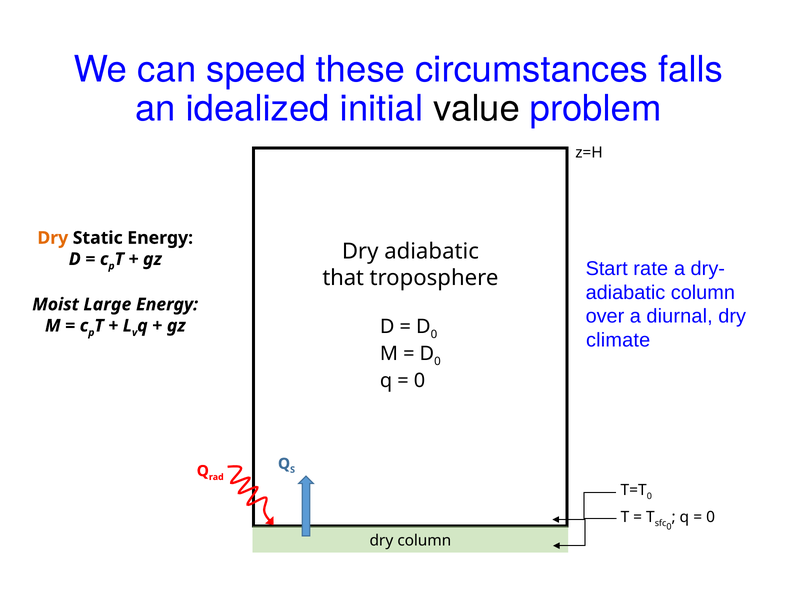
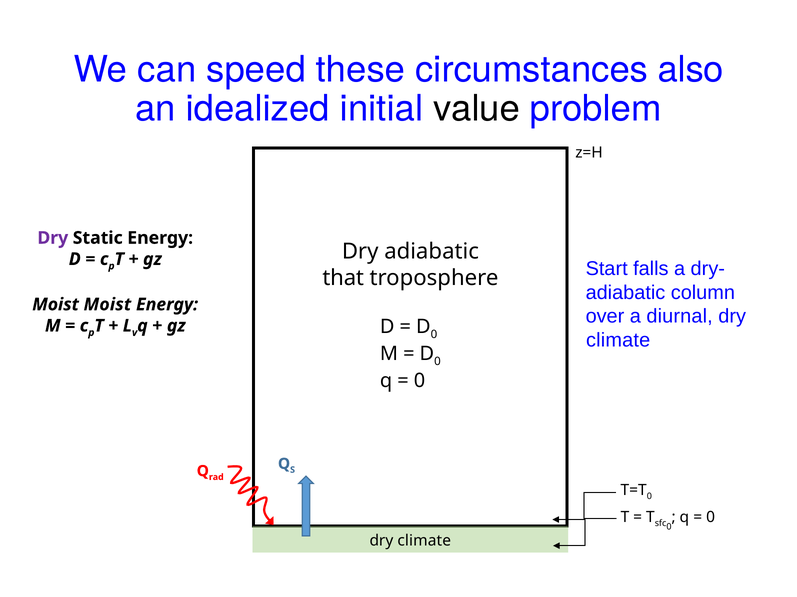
falls: falls -> also (691, 70)
Dry colour: orange -> purple (53, 238)
rate: rate -> falls (651, 269)
Moist Large: Large -> Moist (107, 305)
column: column -> climate (424, 541)
